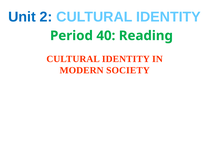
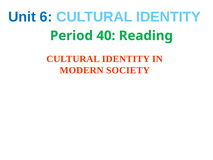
2: 2 -> 6 (46, 17)
